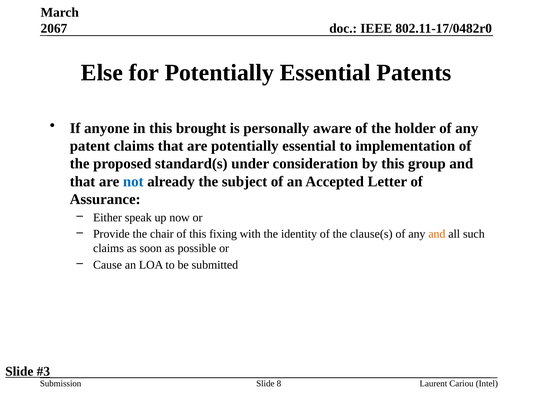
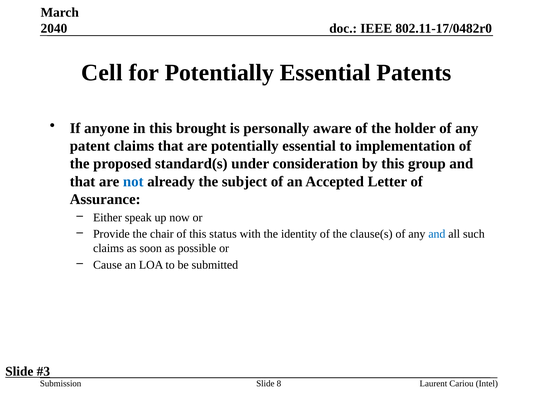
2067: 2067 -> 2040 (54, 28)
Else: Else -> Cell (102, 73)
fixing: fixing -> status (223, 234)
and colour: orange -> blue (437, 234)
